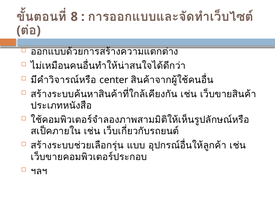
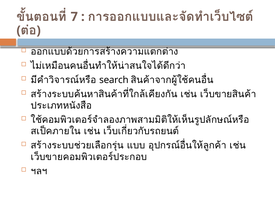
8: 8 -> 7 (74, 17)
center: center -> search (114, 80)
